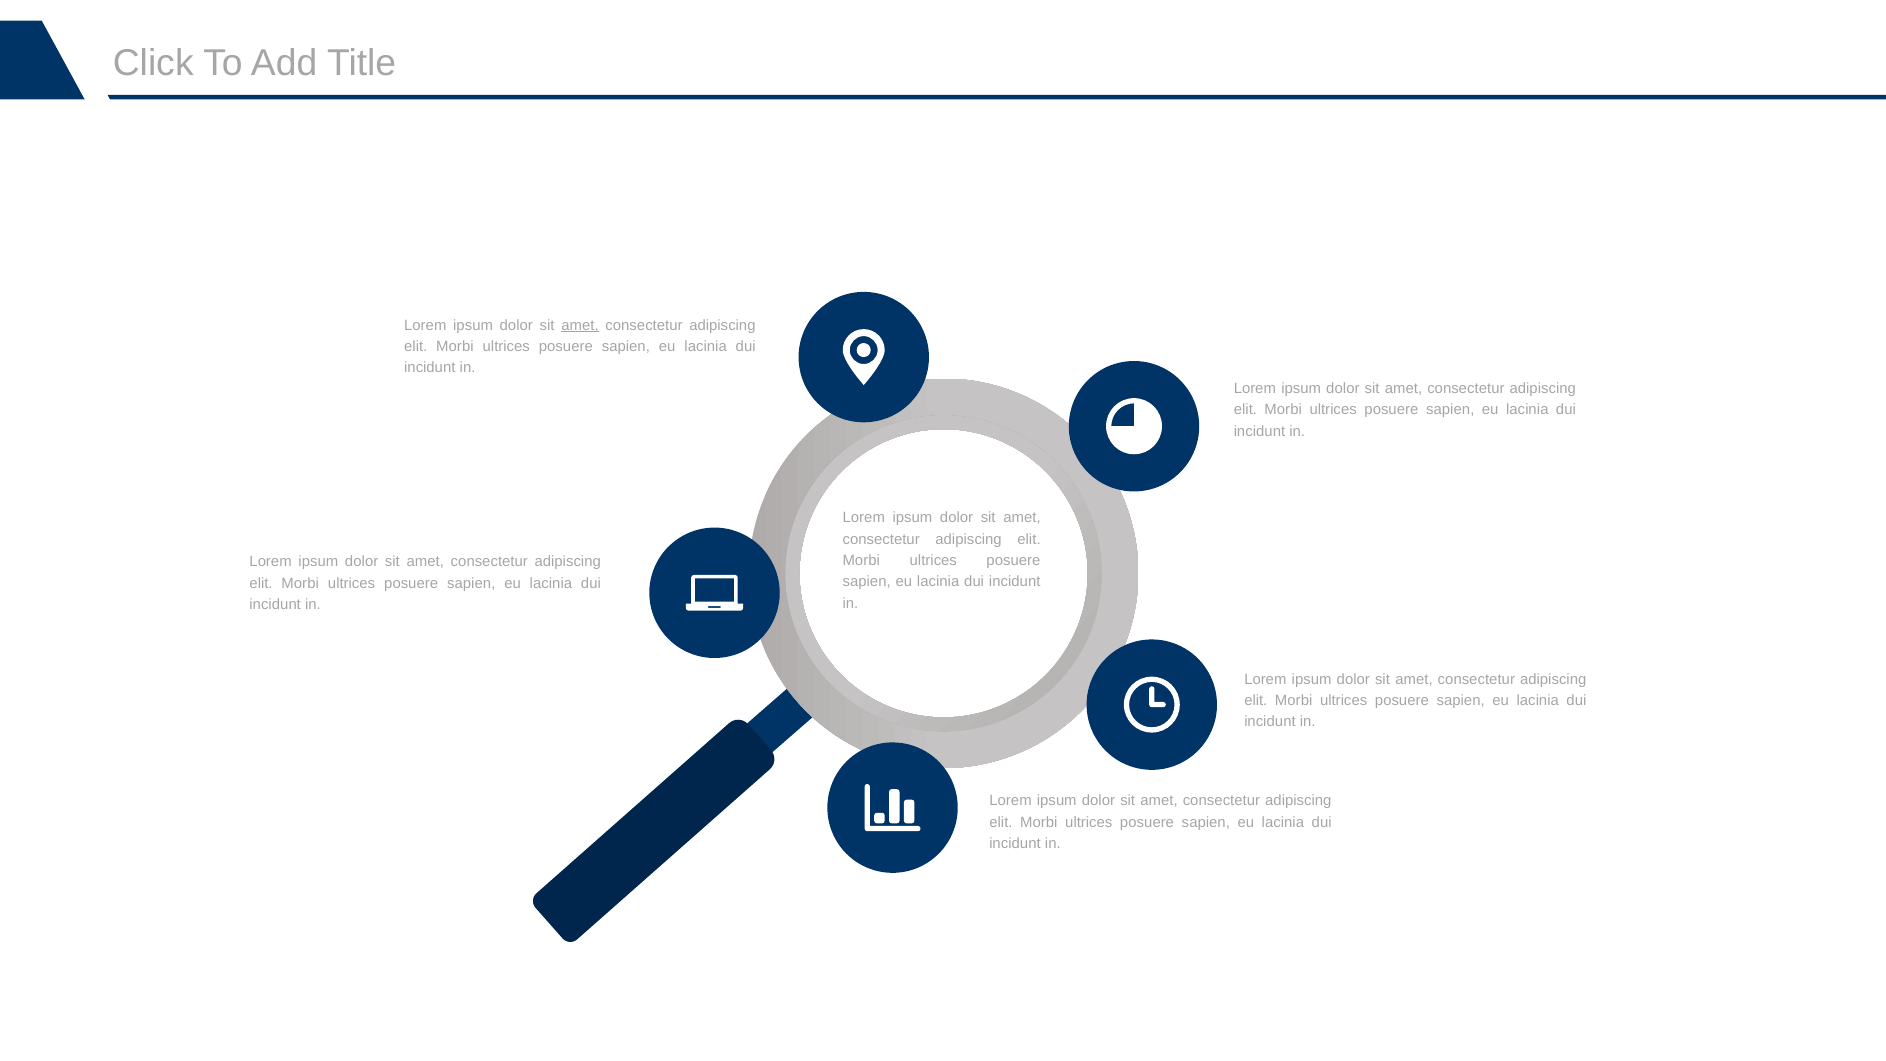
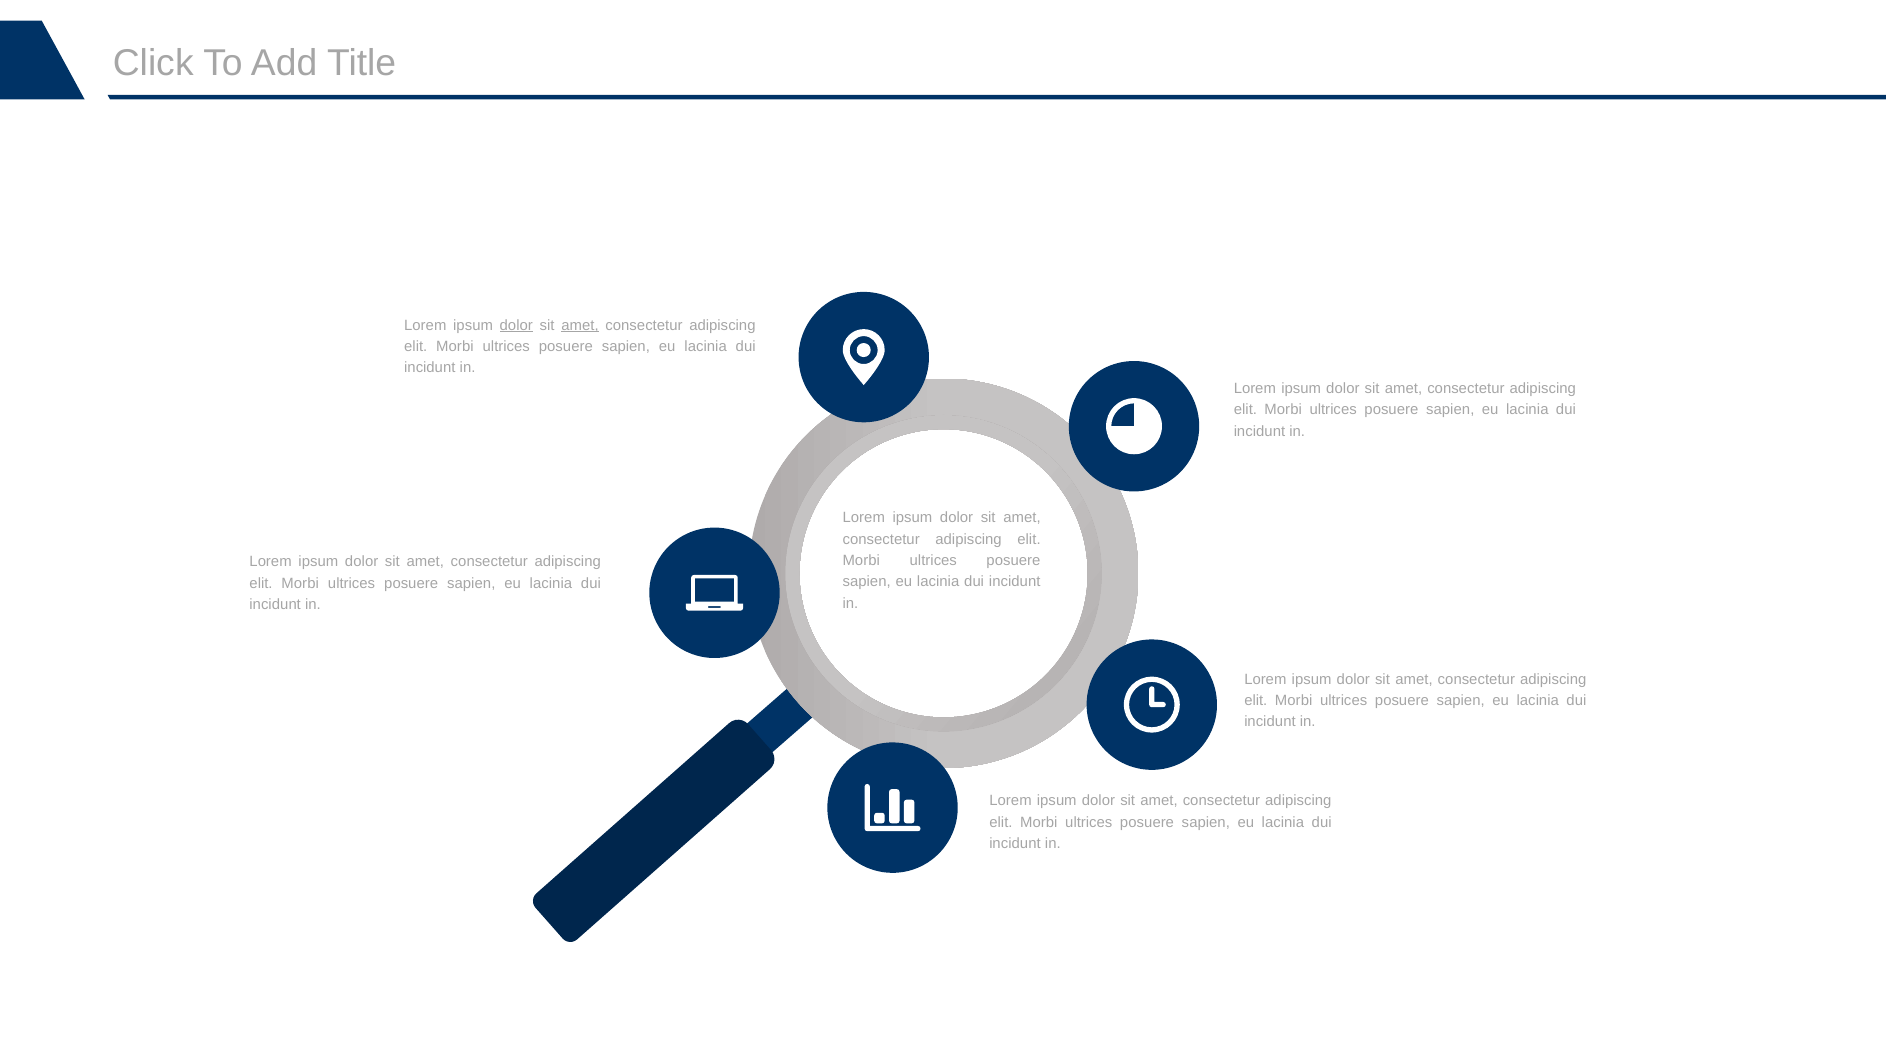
dolor underline: none -> present (516, 325)
